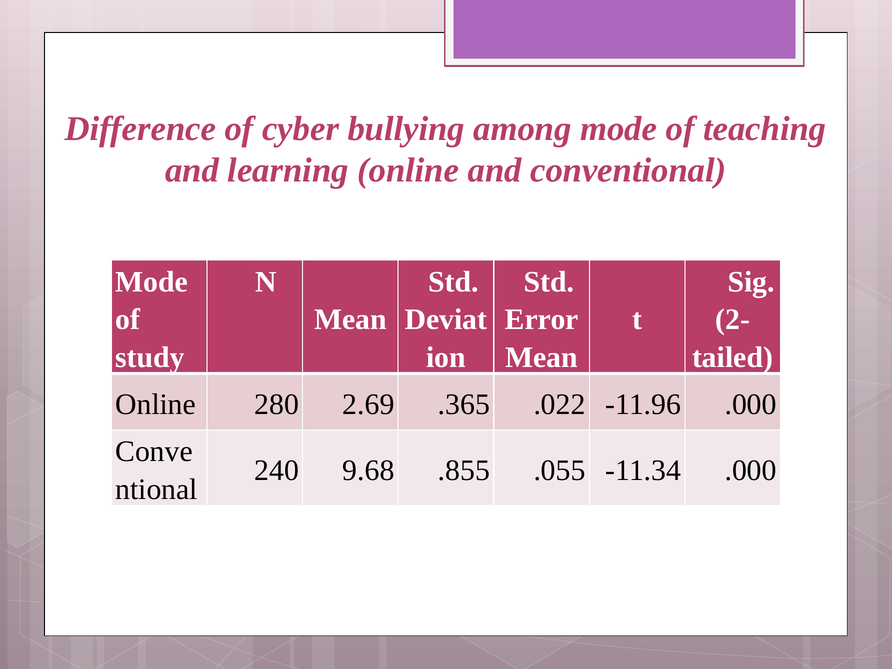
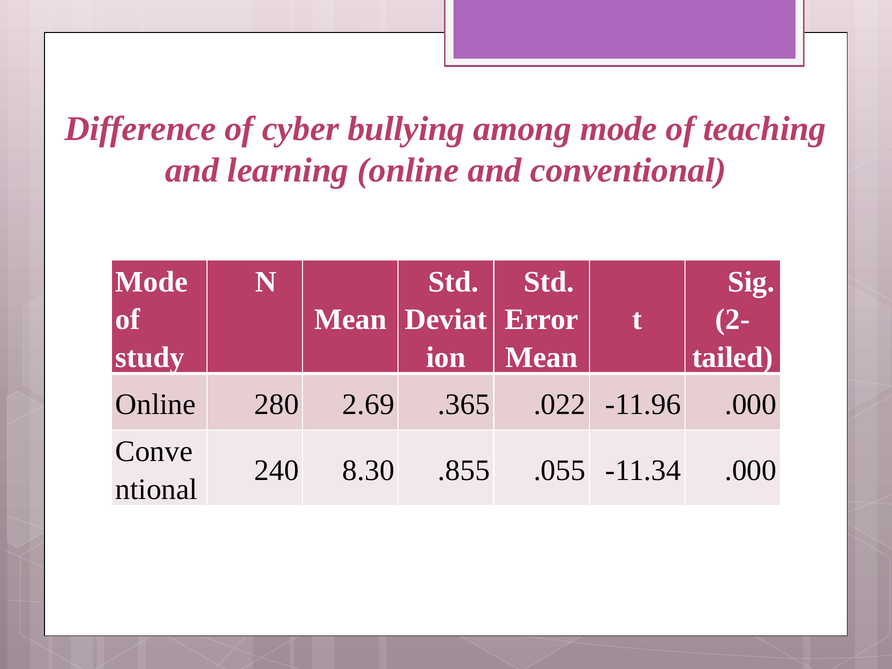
9.68: 9.68 -> 8.30 (368, 471)
